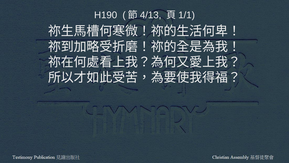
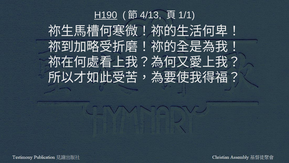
H190 underline: none -> present (106, 15)
